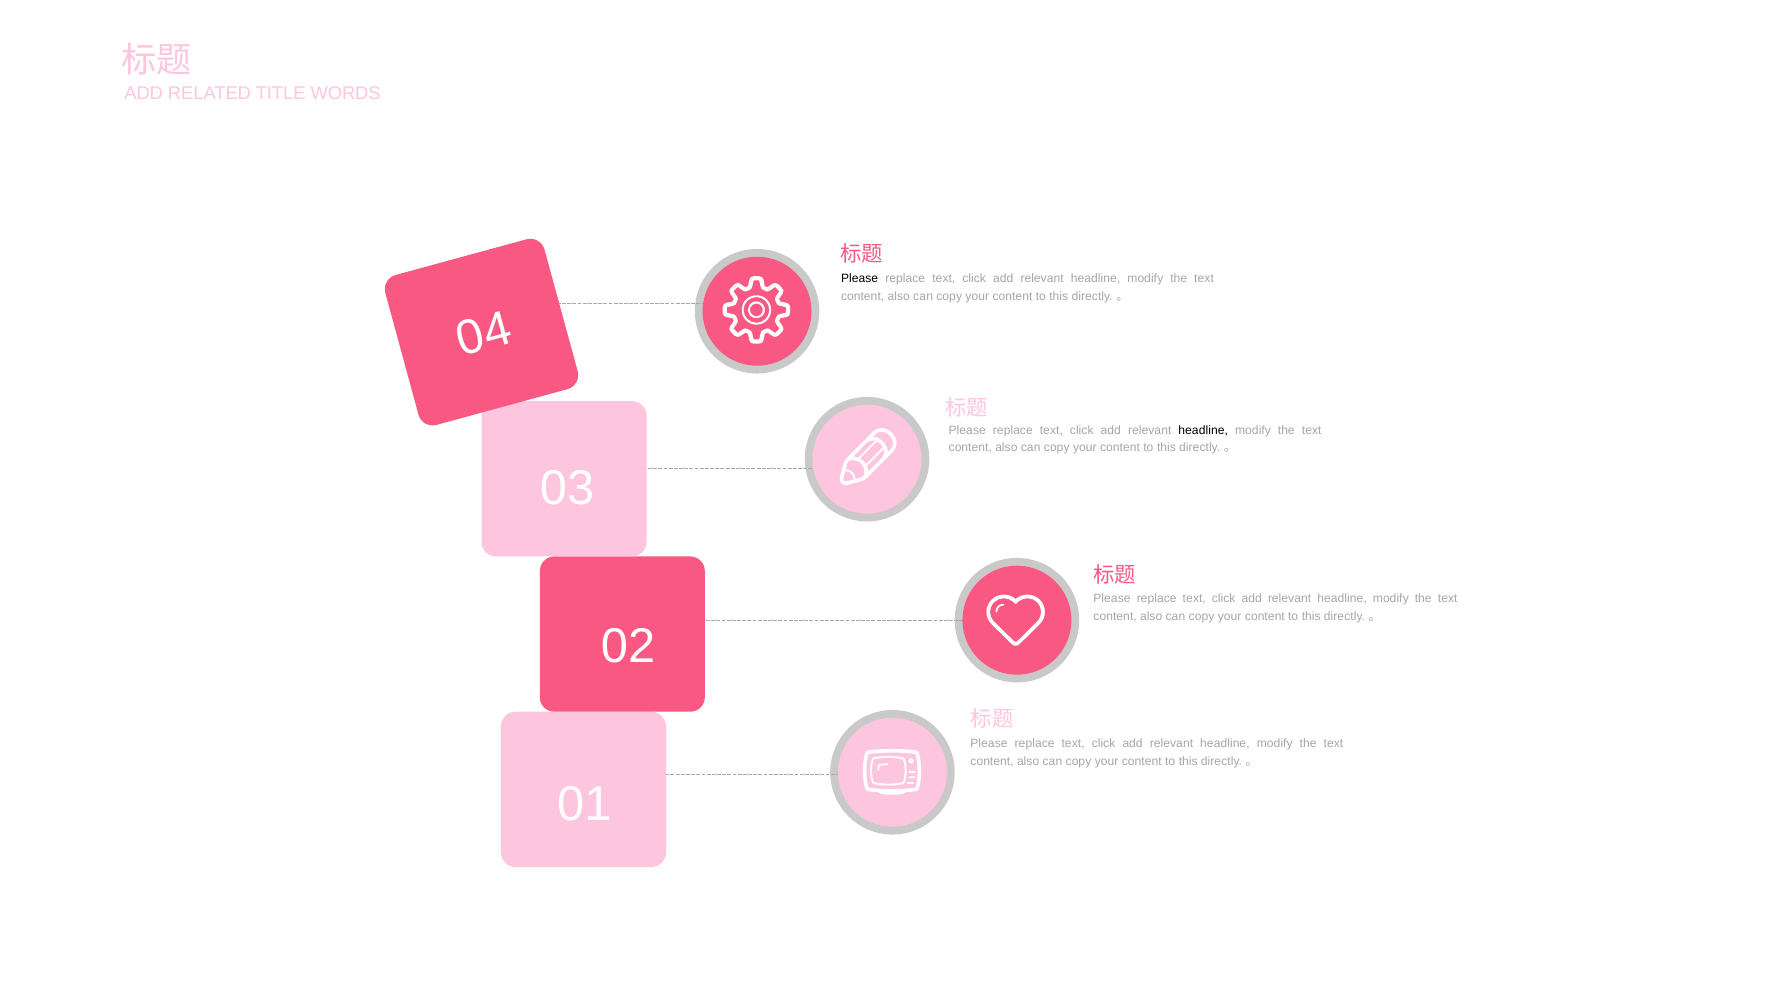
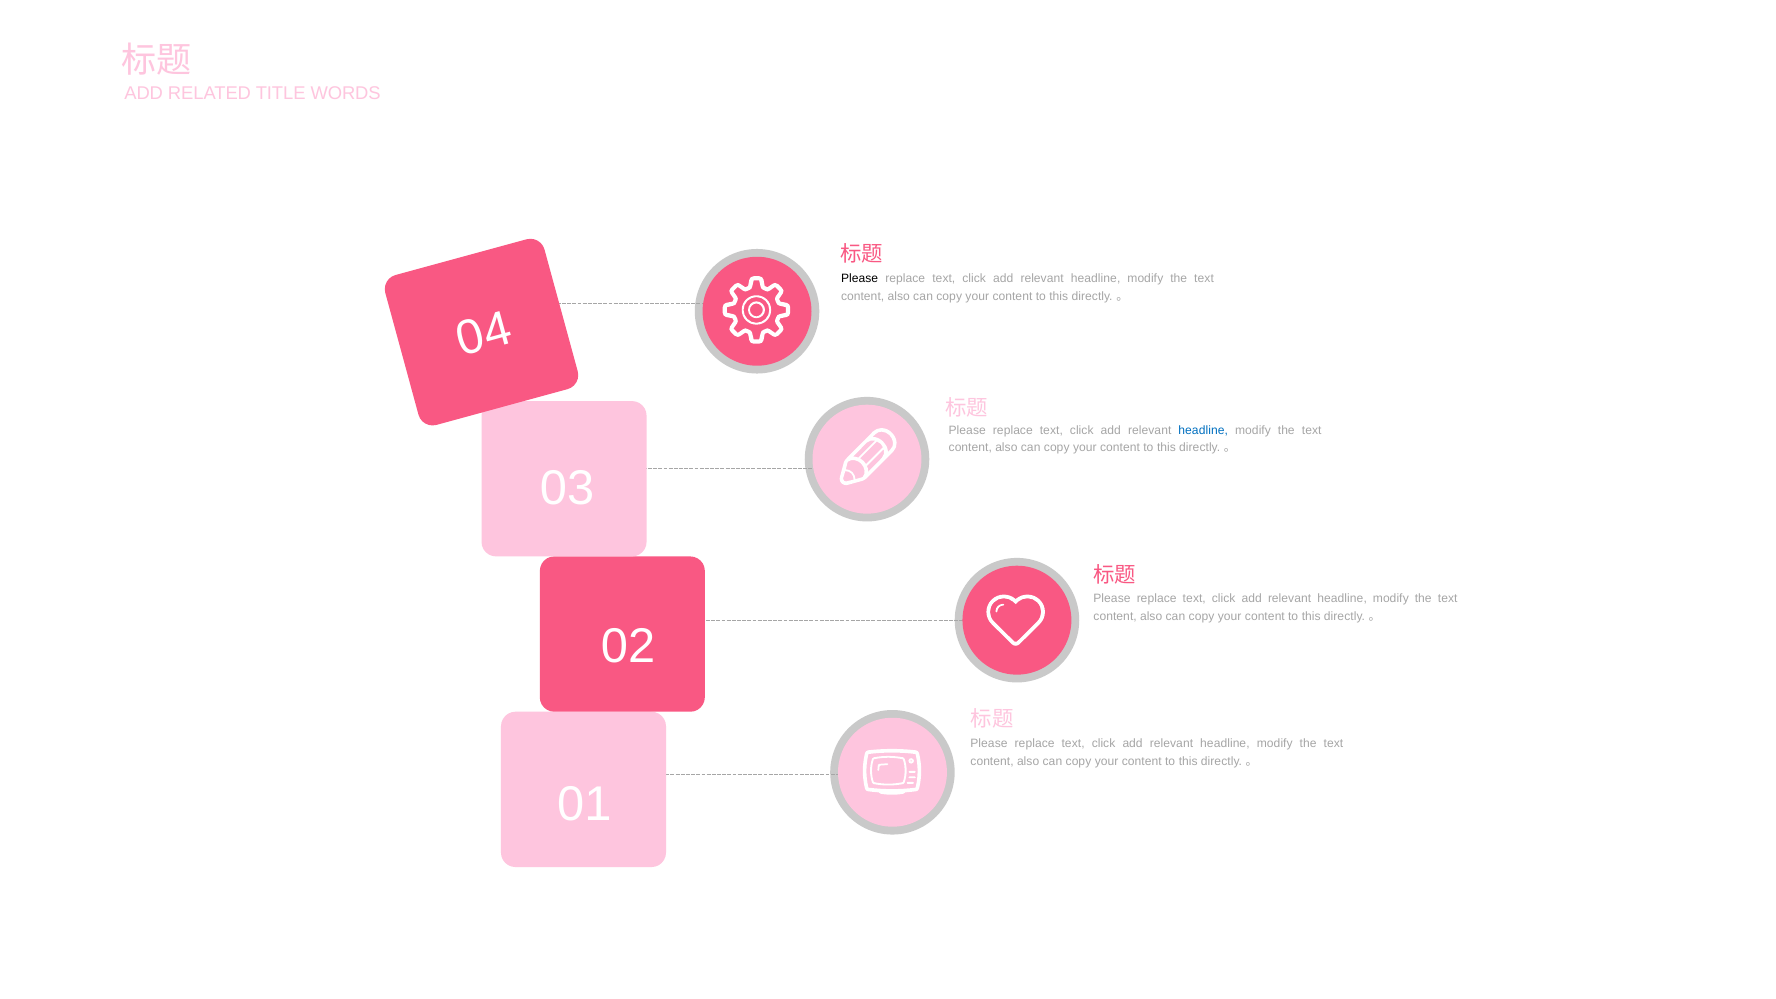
headline colour: black -> blue (1203, 430)
